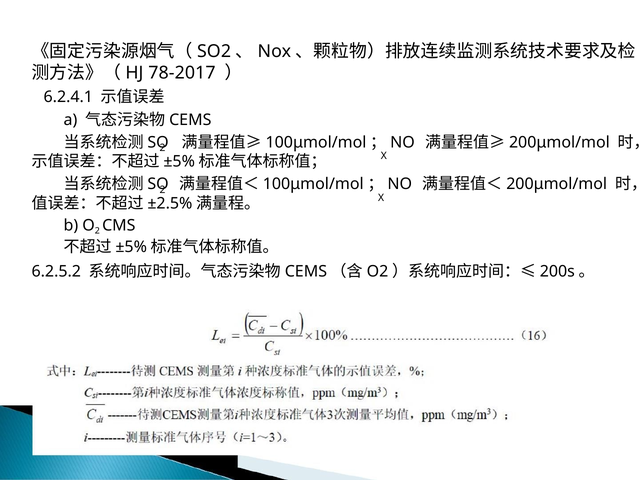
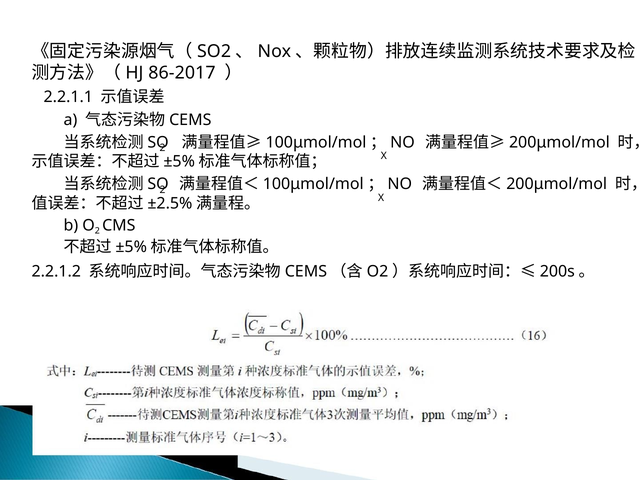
78-2017: 78-2017 -> 86-2017 (182, 73)
6.2.4.1: 6.2.4.1 -> 2.2.1.1 (68, 97)
6.2.5.2: 6.2.5.2 -> 2.2.1.2 (56, 272)
